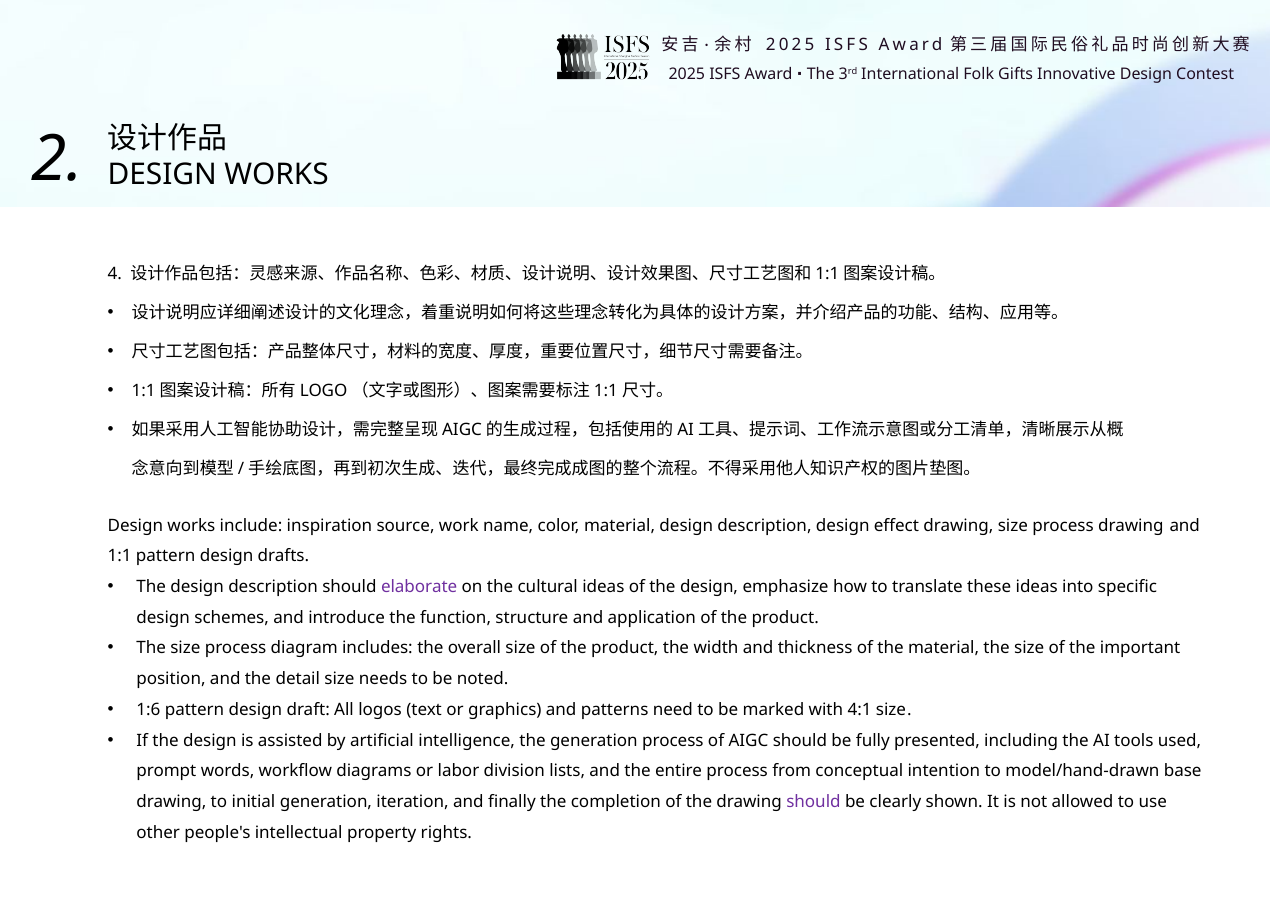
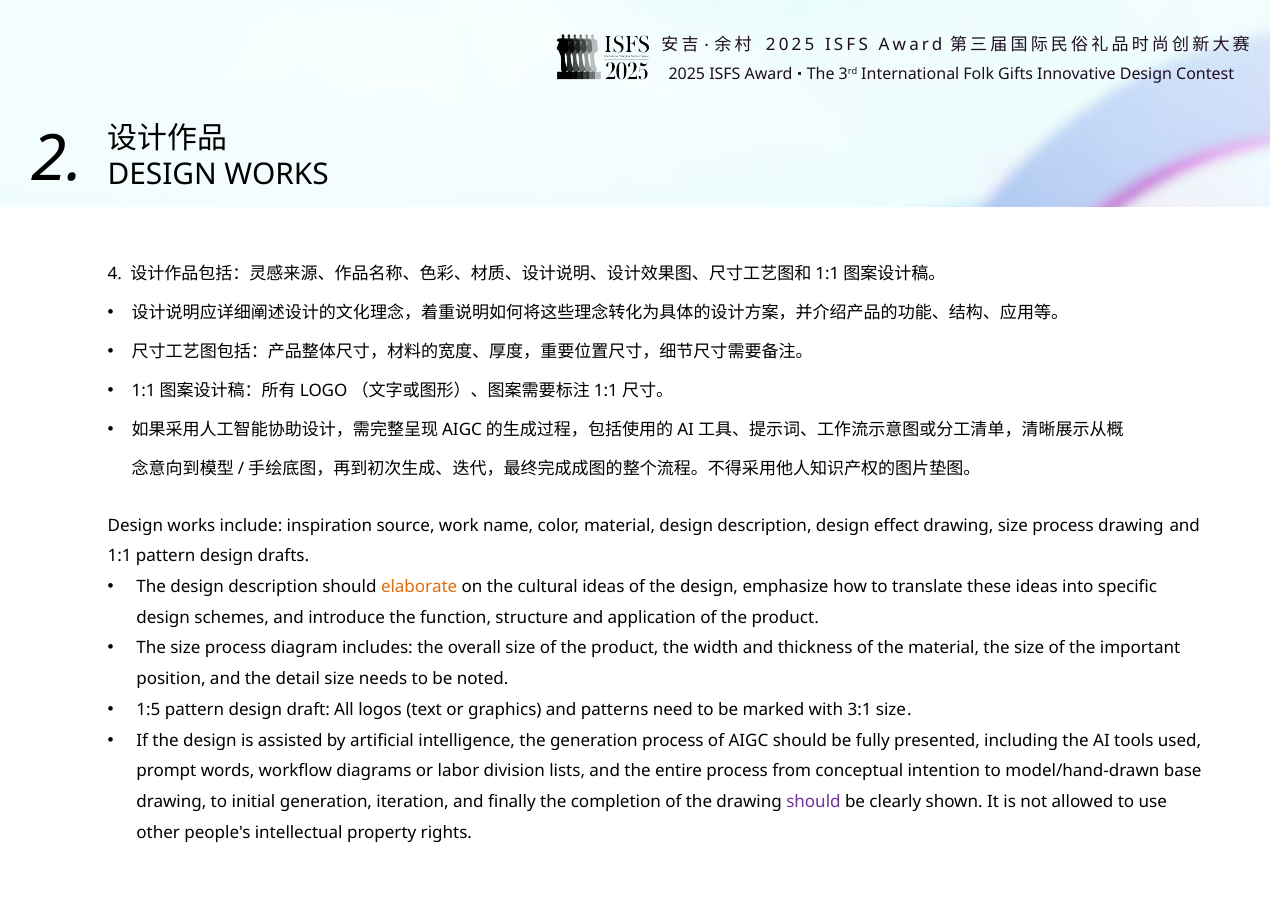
elaborate colour: purple -> orange (419, 587)
1:6: 1:6 -> 1:5 (148, 710)
4:1: 4:1 -> 3:1 (860, 710)
